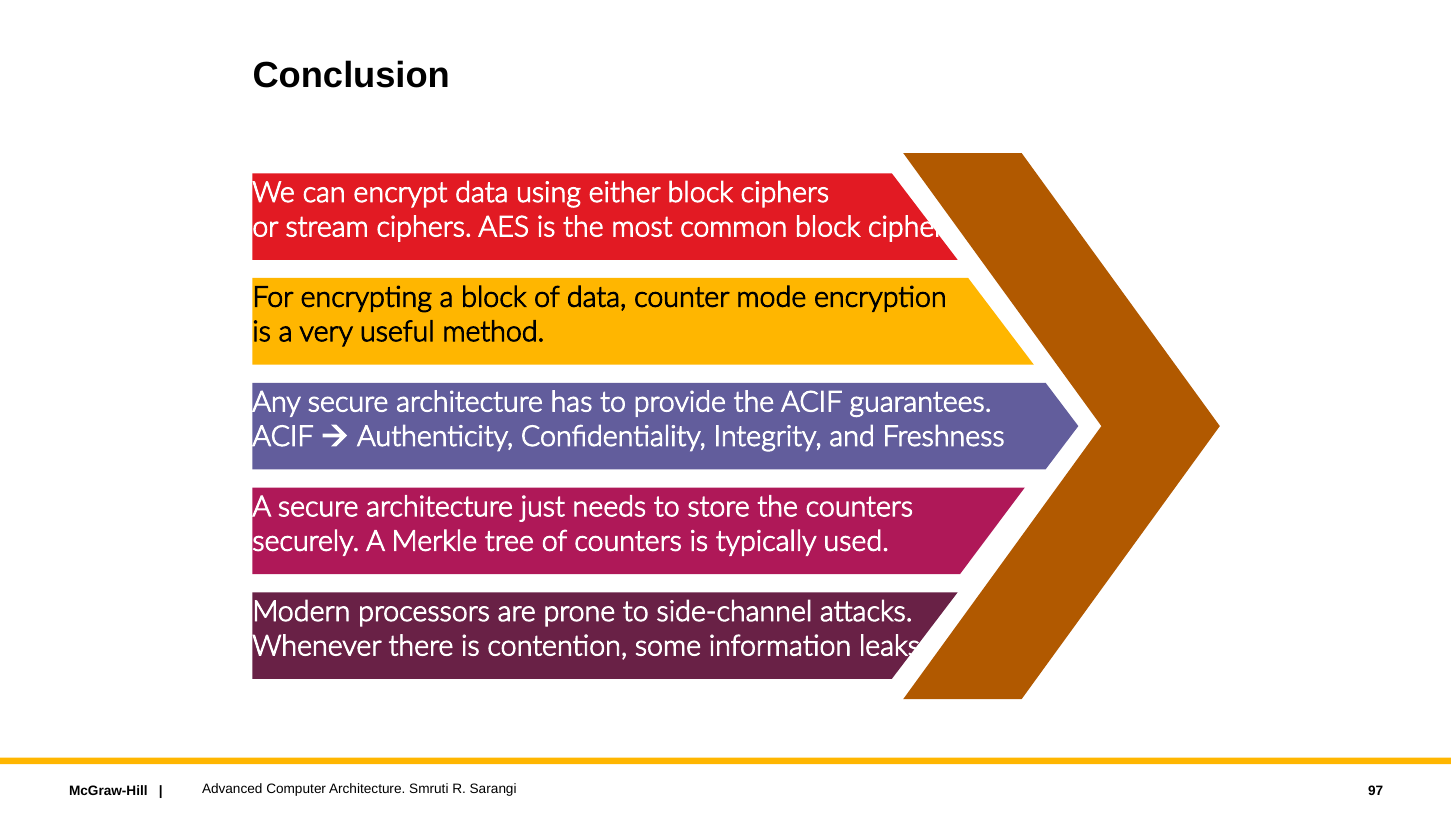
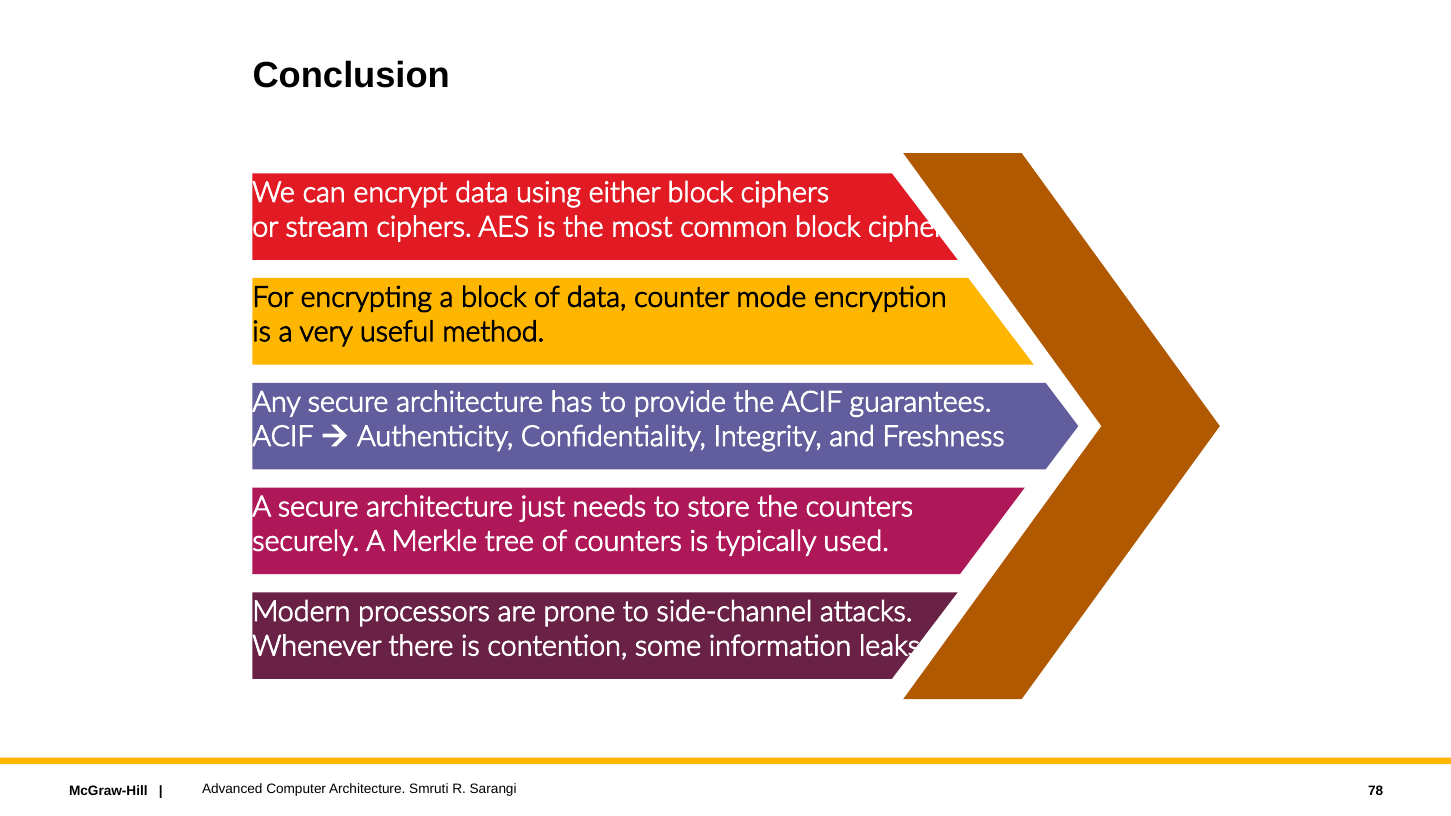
97: 97 -> 78 (1376, 792)
